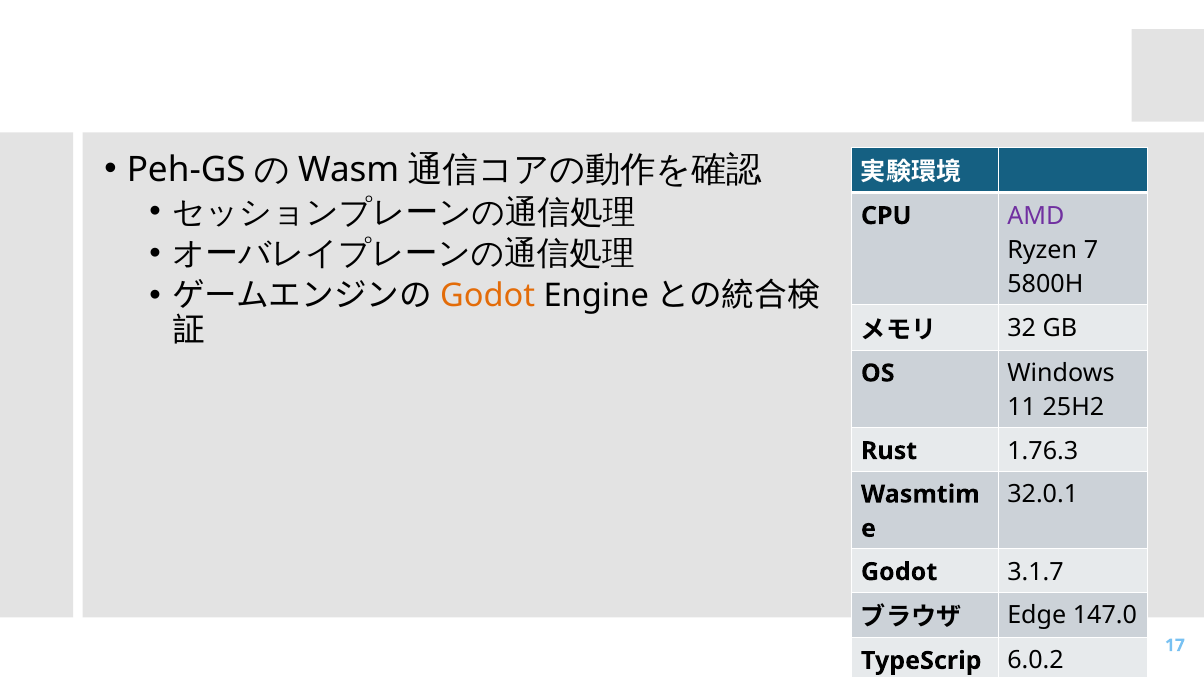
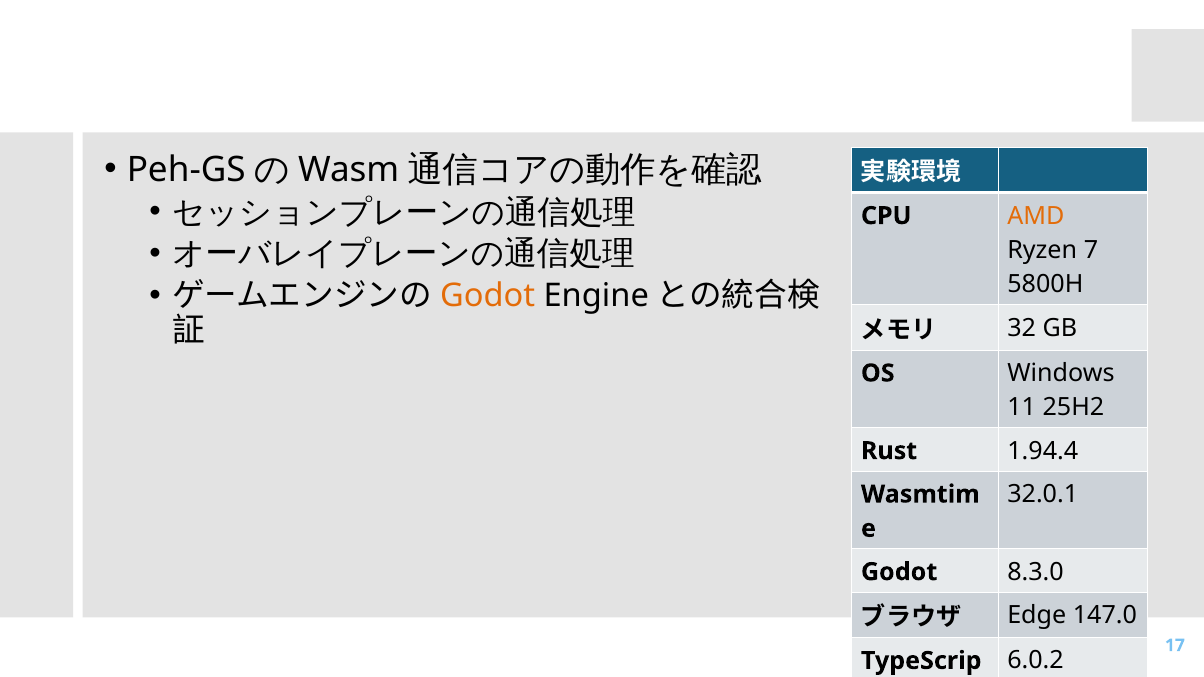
AMD colour: purple -> orange (1036, 216)
1.76.3: 1.76.3 -> 1.94.4 (1043, 451)
3.1.7: 3.1.7 -> 8.3.0 (1036, 572)
